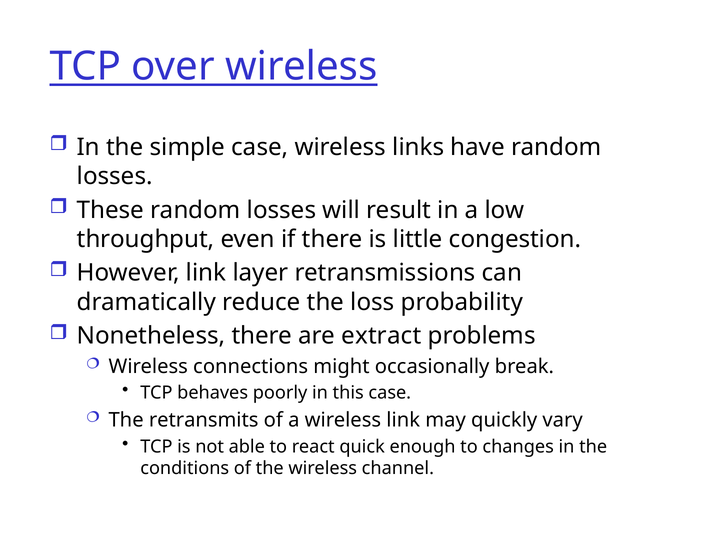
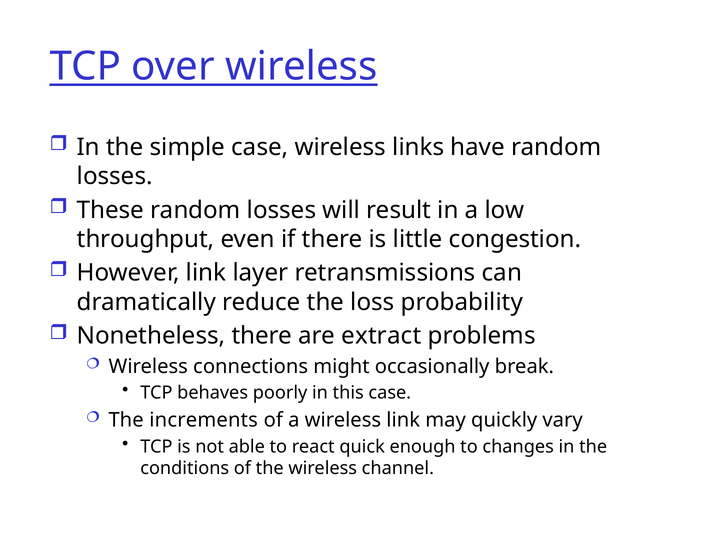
retransmits: retransmits -> increments (204, 420)
